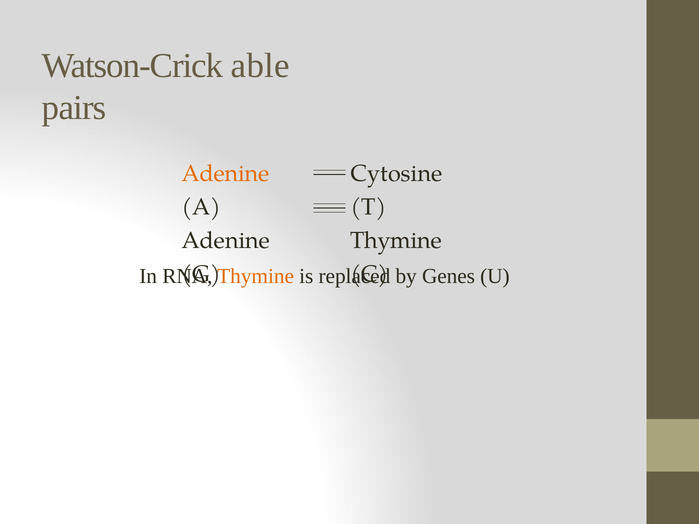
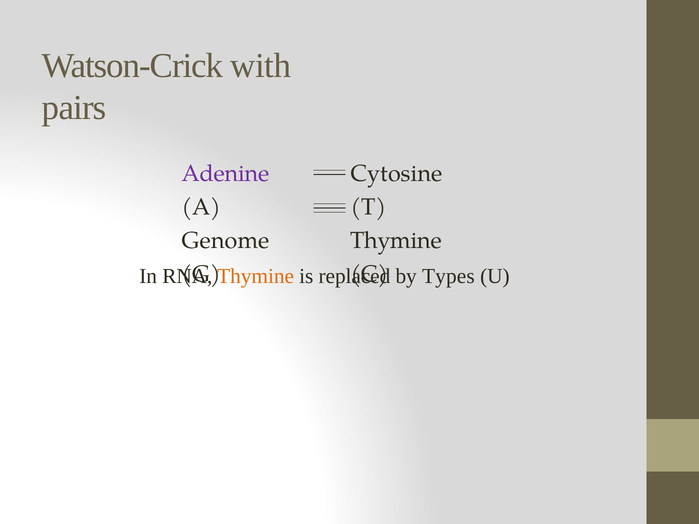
able: able -> with (261, 66)
Adenine colour: orange -> purple (226, 173)
Adenine: Adenine -> Genome (226, 241)
Genes: Genes -> Types (448, 276)
